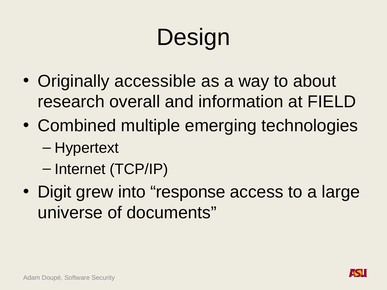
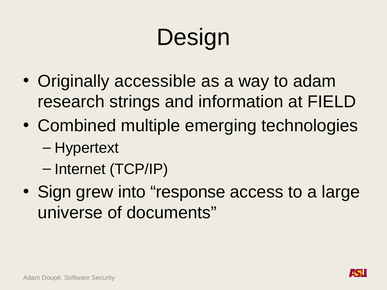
to about: about -> adam (315, 81)
overall: overall -> strings (135, 102)
Digit: Digit -> Sign (55, 192)
